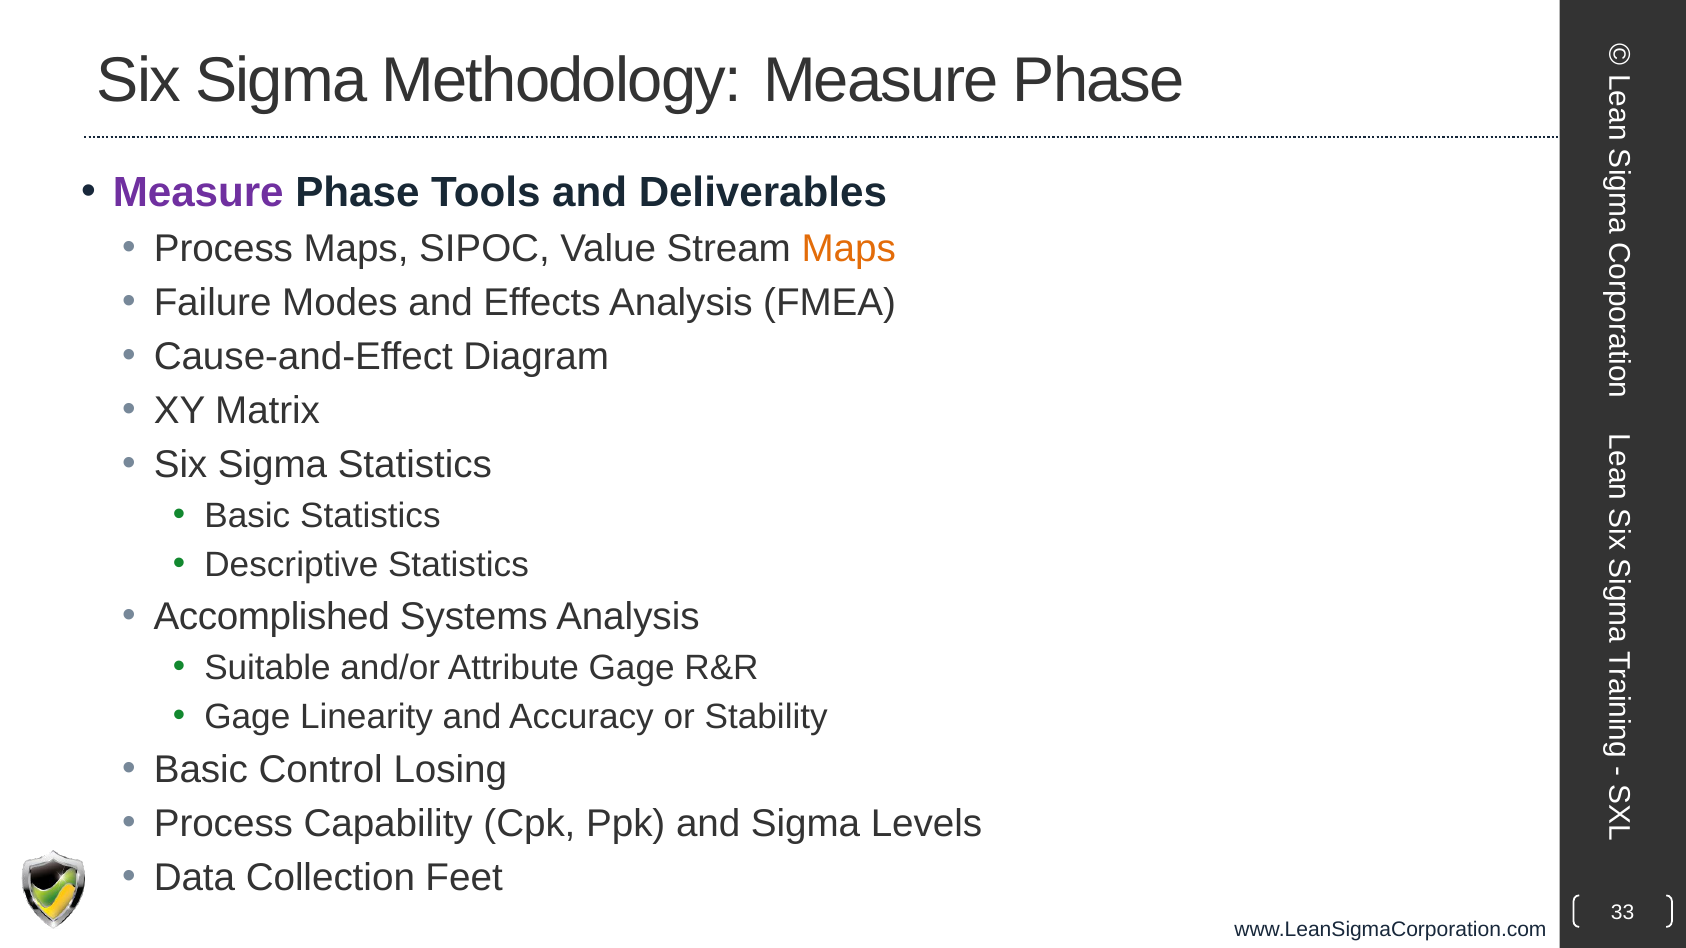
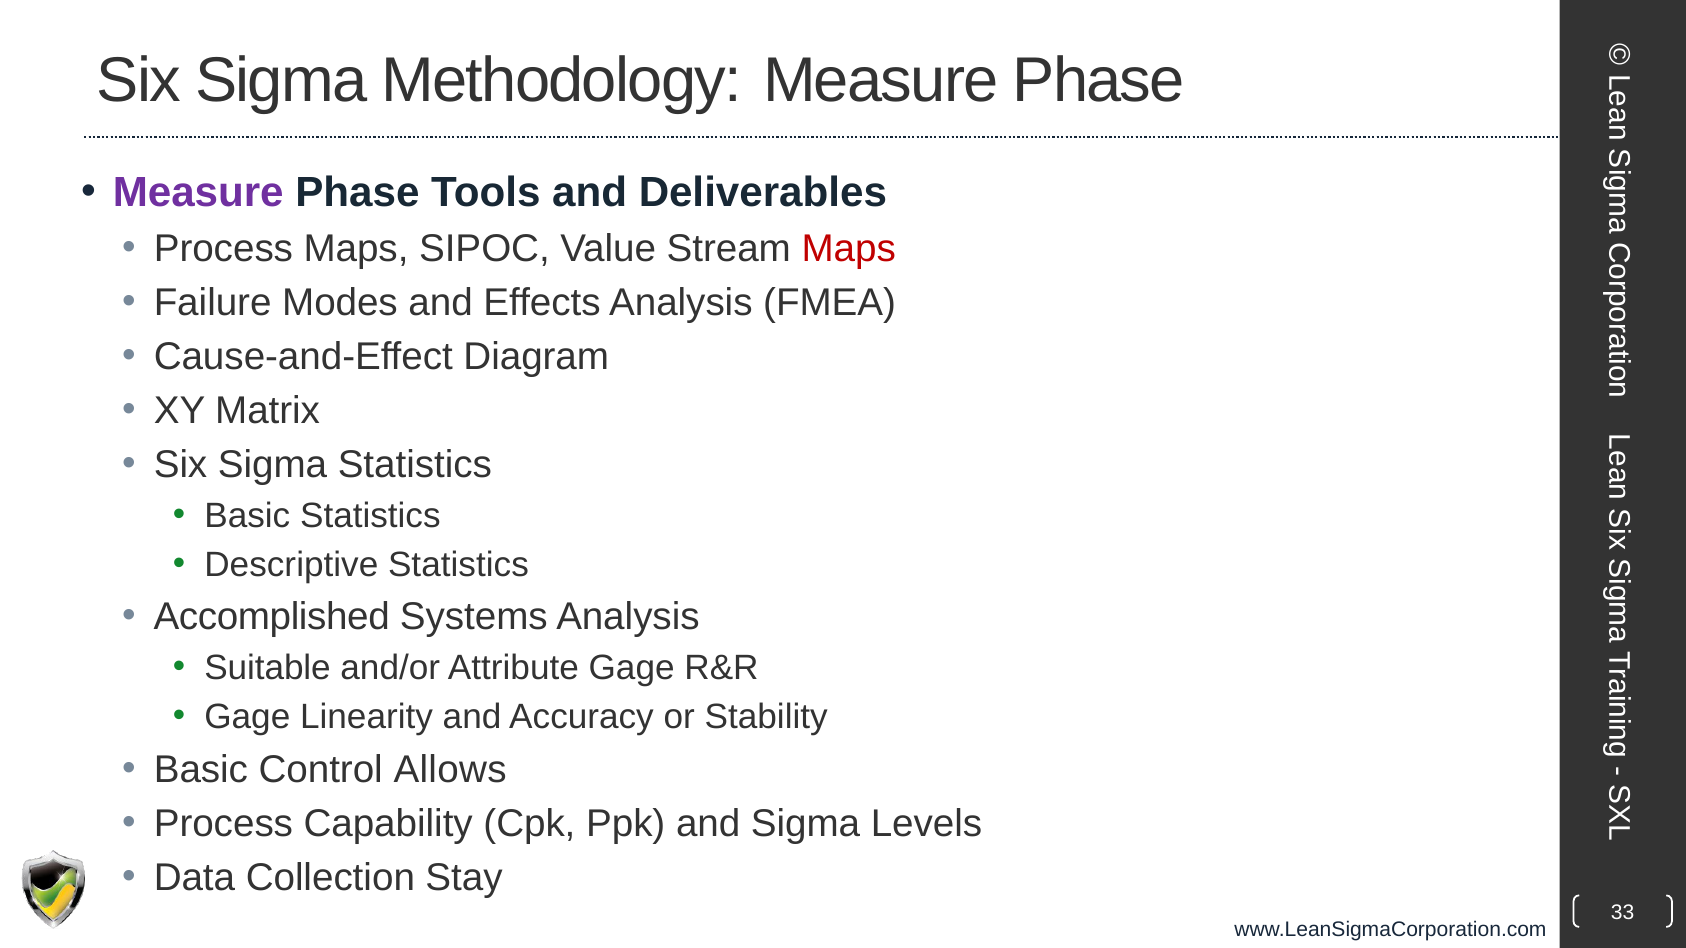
Maps colour: orange -> red (849, 249)
Losing: Losing -> Allows (450, 770)
Feet: Feet -> Stay (464, 878)
